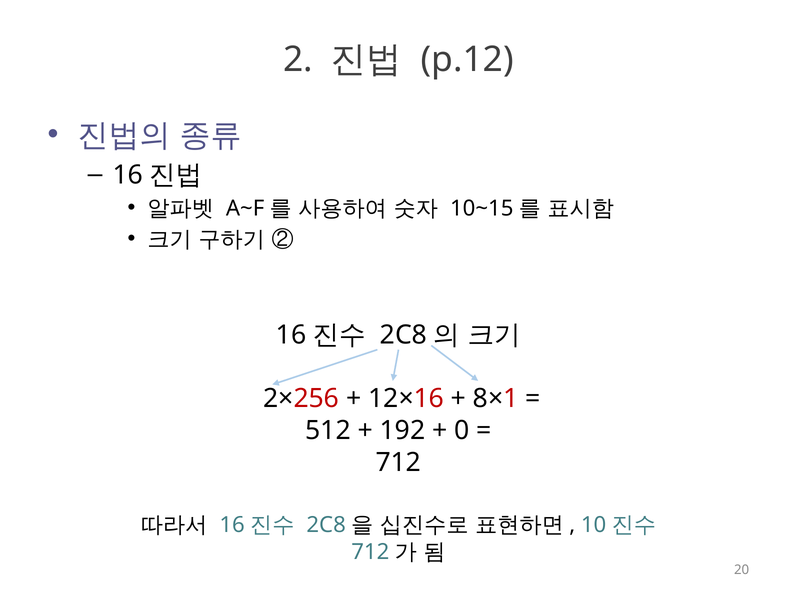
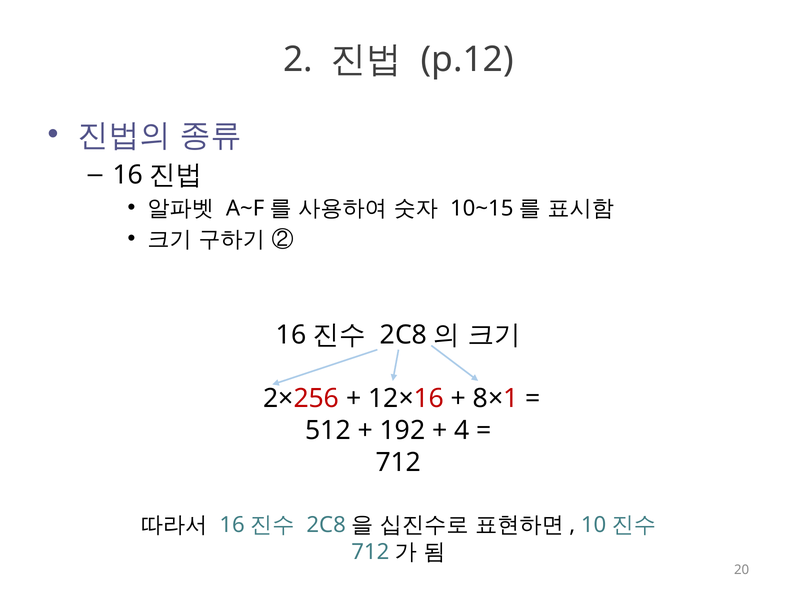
0: 0 -> 4 (462, 430)
